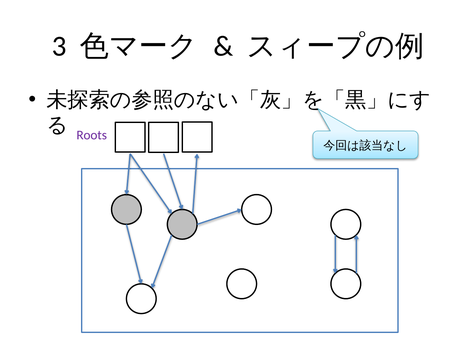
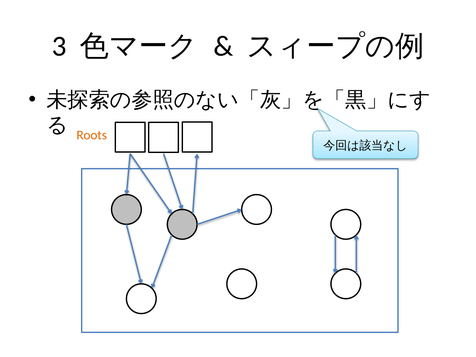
Roots colour: purple -> orange (92, 135)
